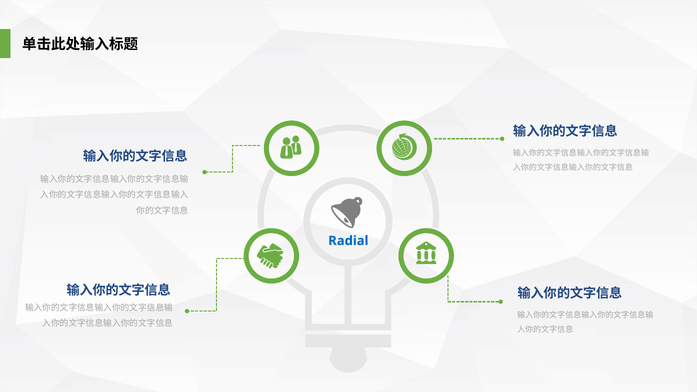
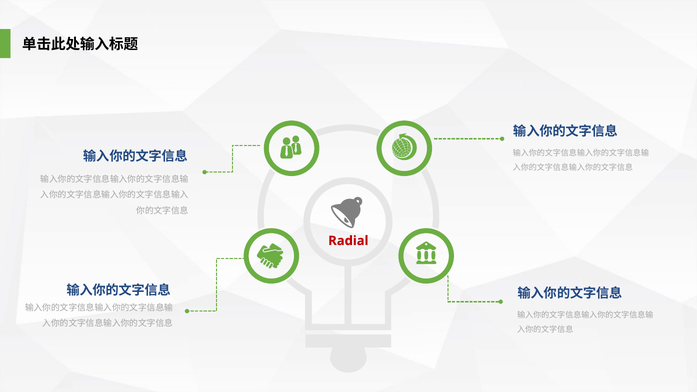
Radial colour: blue -> red (348, 241)
